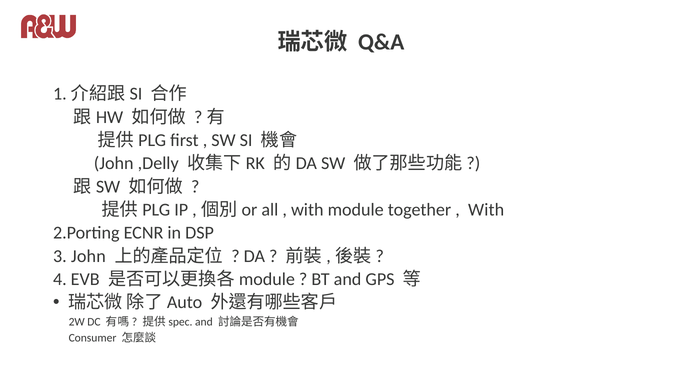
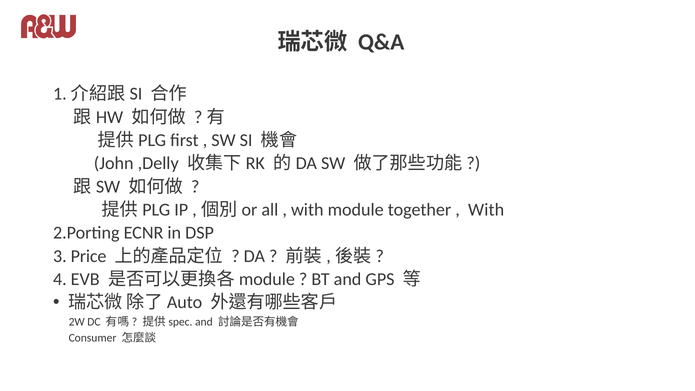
3 John: John -> Price (89, 256)
